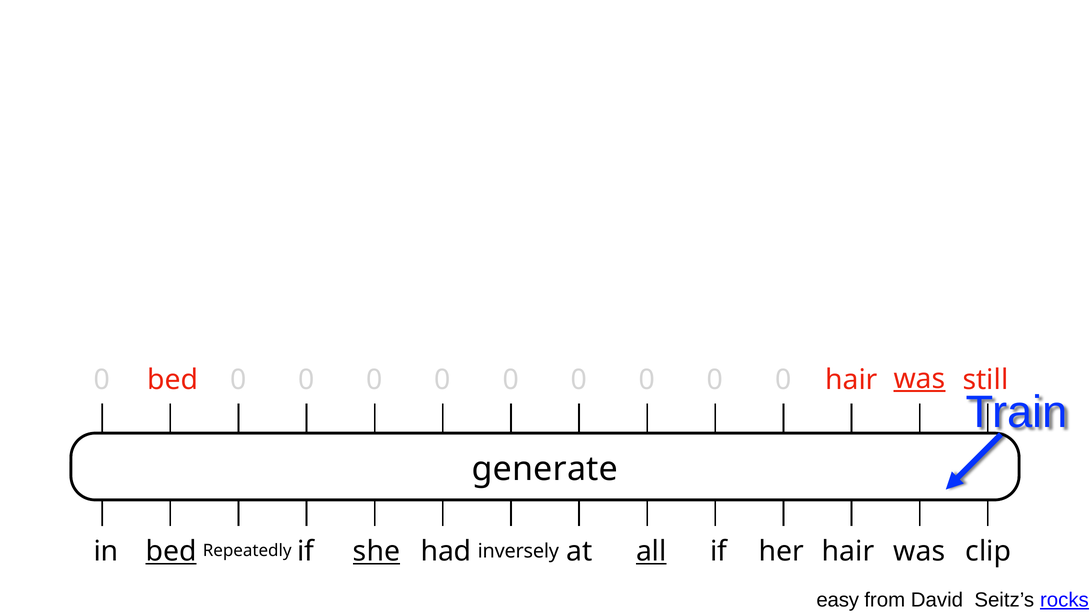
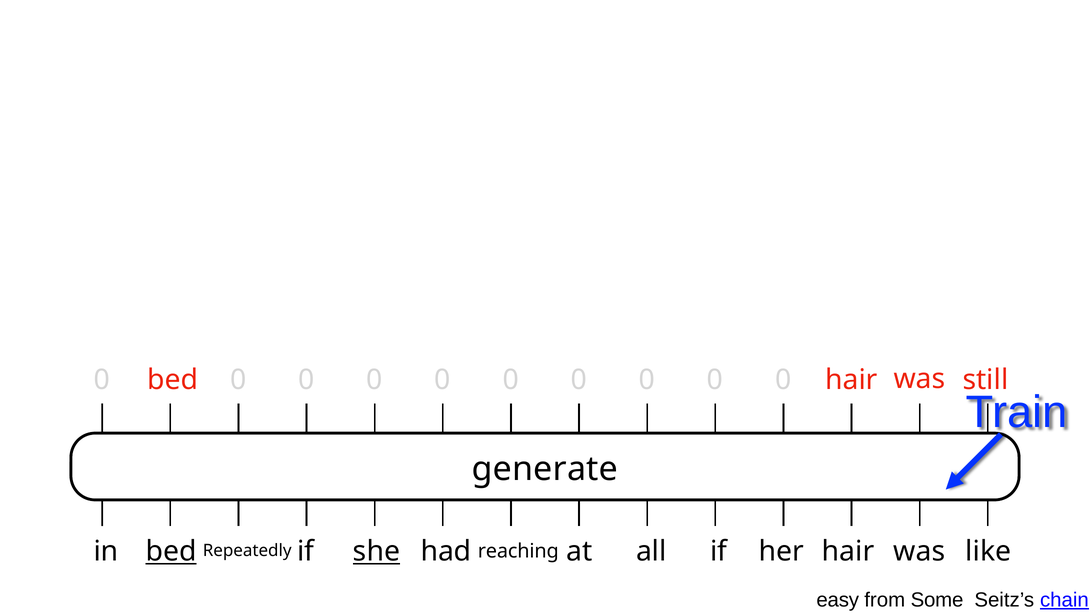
was underline: present -> none (920, 379)
inversely: inversely -> reaching (518, 551)
all underline: present -> none (651, 552)
clip: clip -> like (988, 552)
David: David -> Some (937, 600)
rocks: rocks -> chain (1064, 600)
